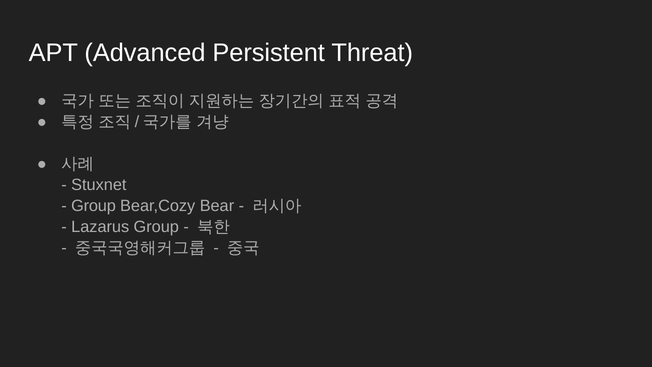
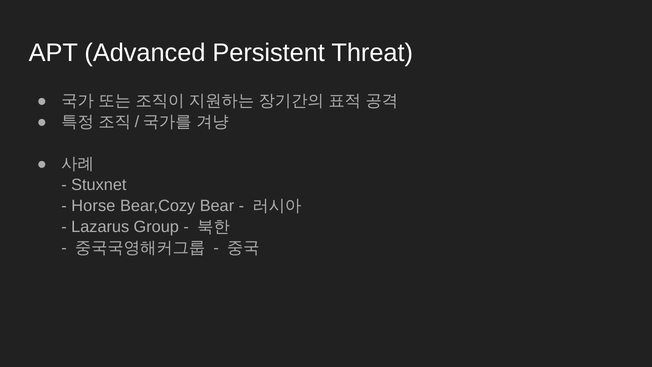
Group: Group -> Horse (93, 206)
